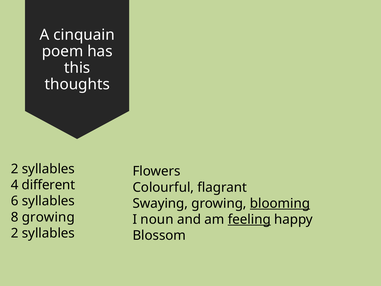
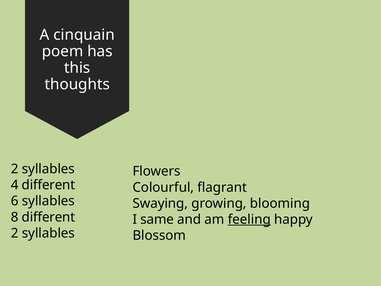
blooming underline: present -> none (280, 203)
8 growing: growing -> different (48, 217)
noun: noun -> same (157, 219)
